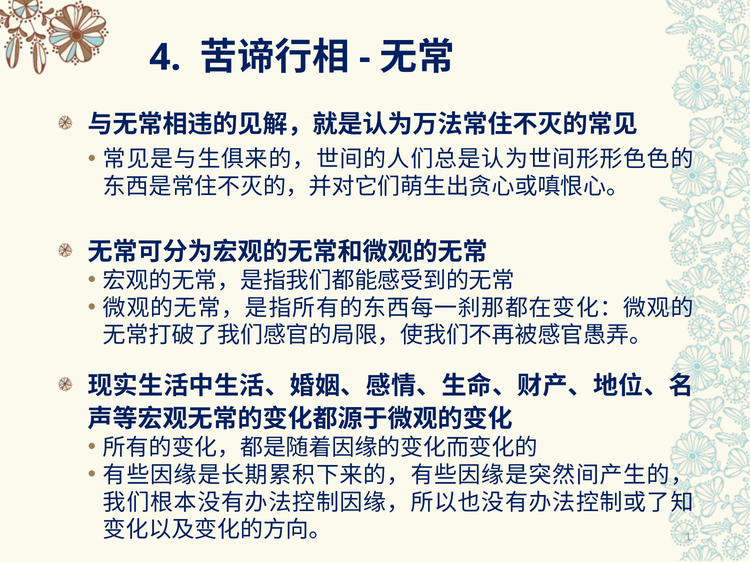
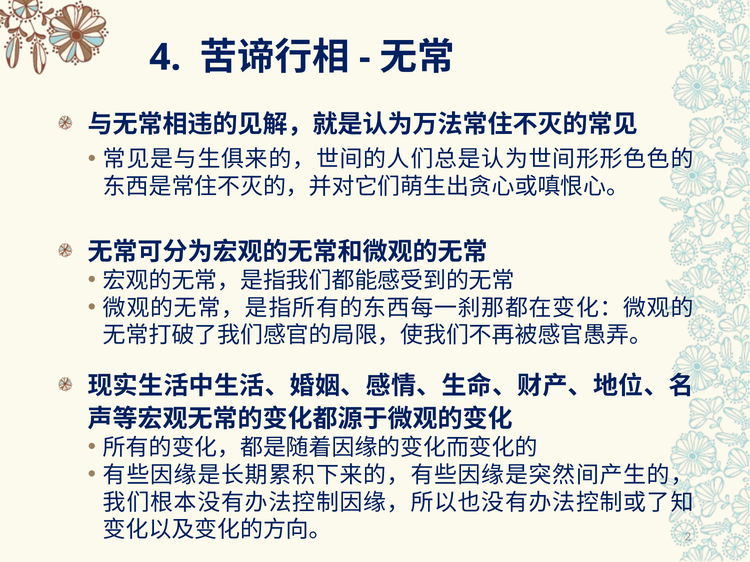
1: 1 -> 2 (688, 537)
